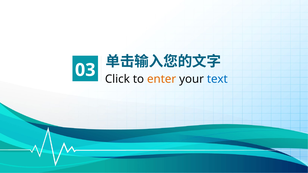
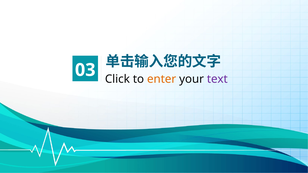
text colour: blue -> purple (217, 79)
